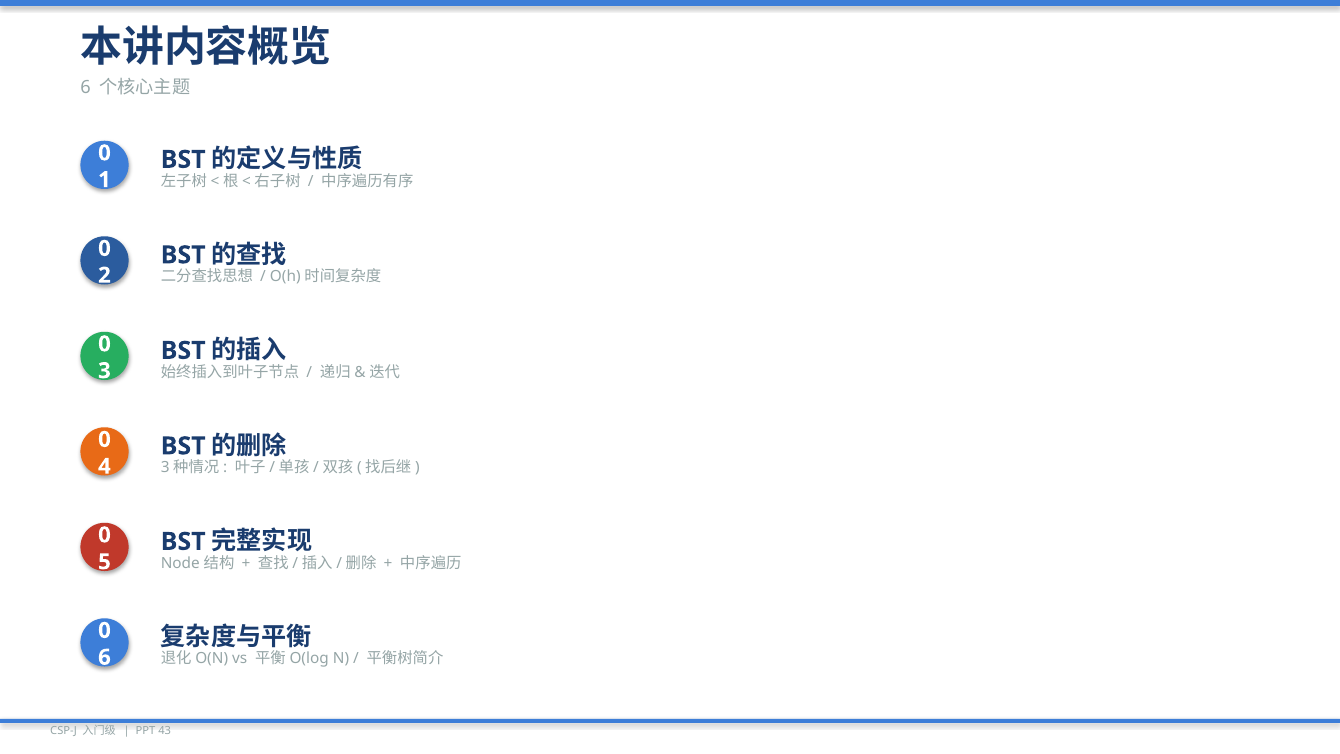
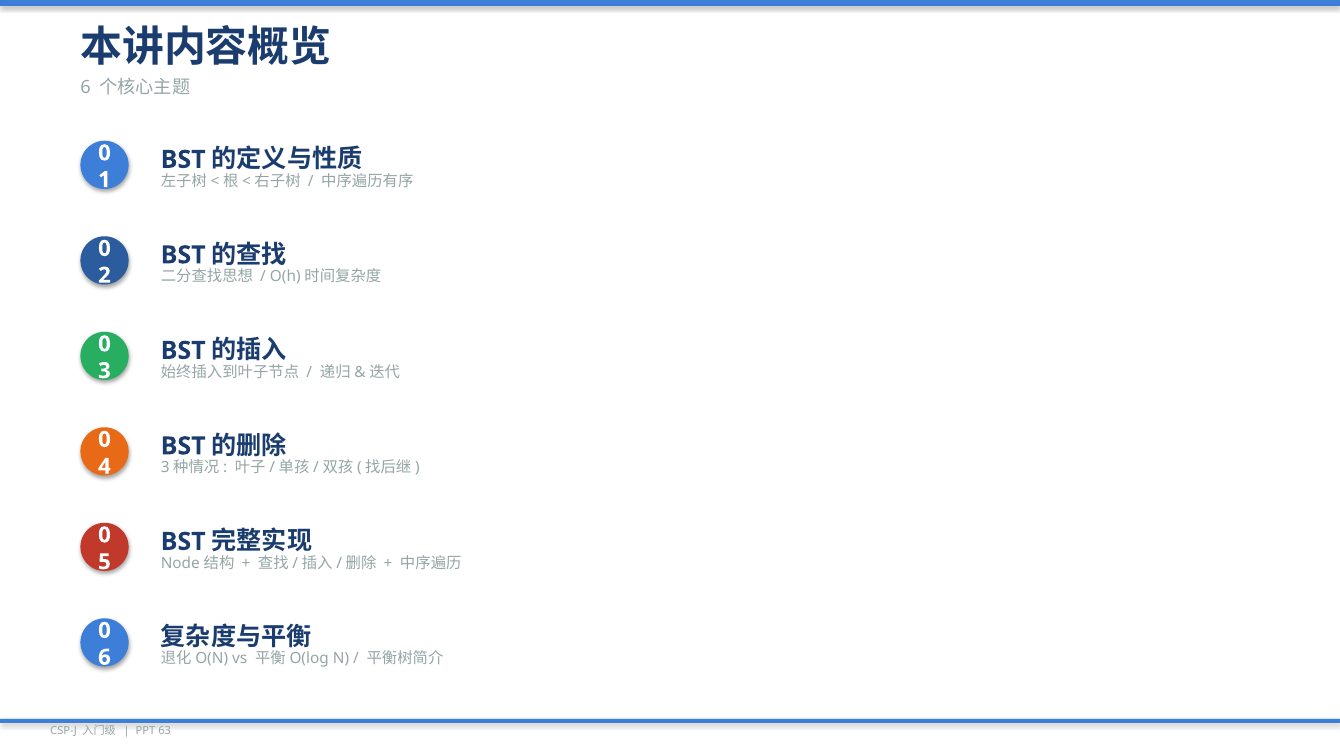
43: 43 -> 63 (165, 731)
